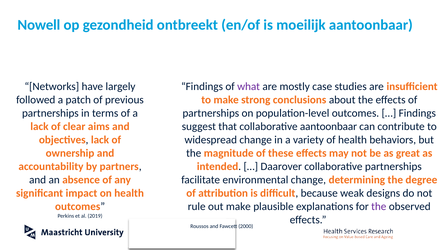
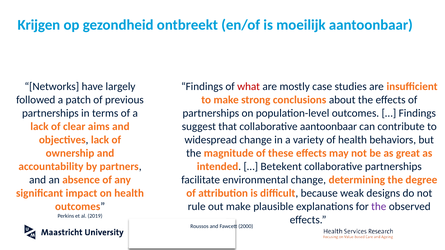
Nowell: Nowell -> Krijgen (39, 25)
what colour: purple -> red (249, 87)
Daarover: Daarover -> Betekent (281, 167)
